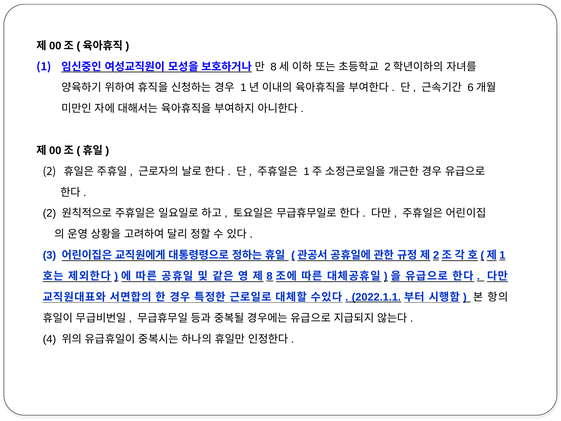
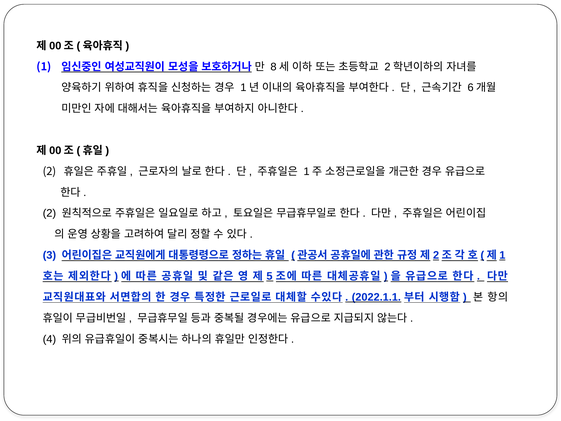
8: 8 -> 5 (269, 276)
